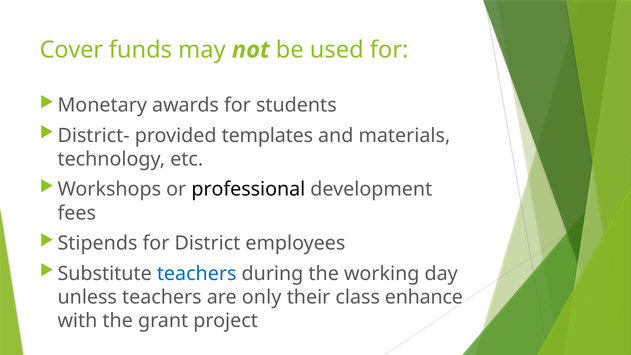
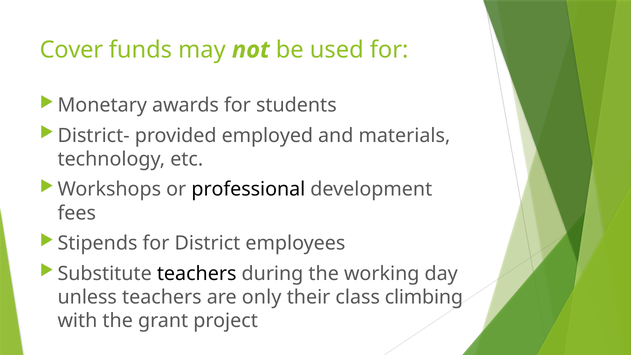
templates: templates -> employed (267, 136)
teachers colour: blue -> black (197, 274)
enhance: enhance -> climbing (424, 297)
